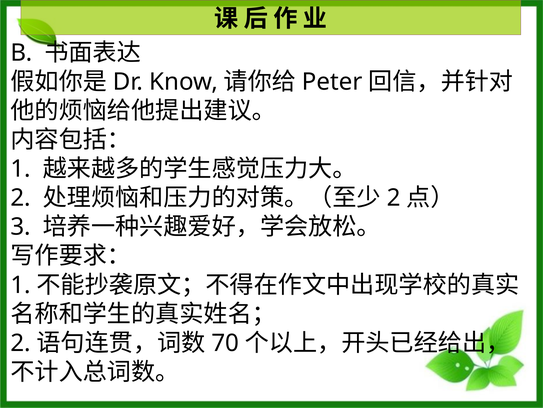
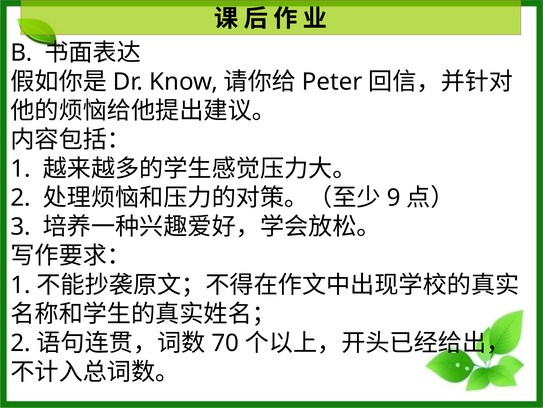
2: 2 -> 9 (394, 198)
